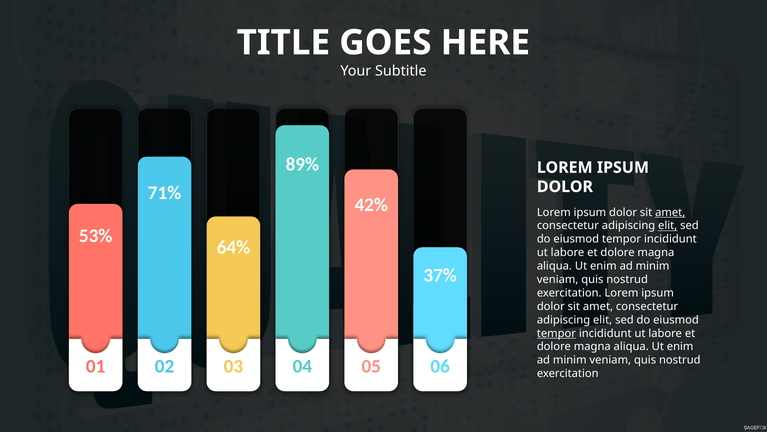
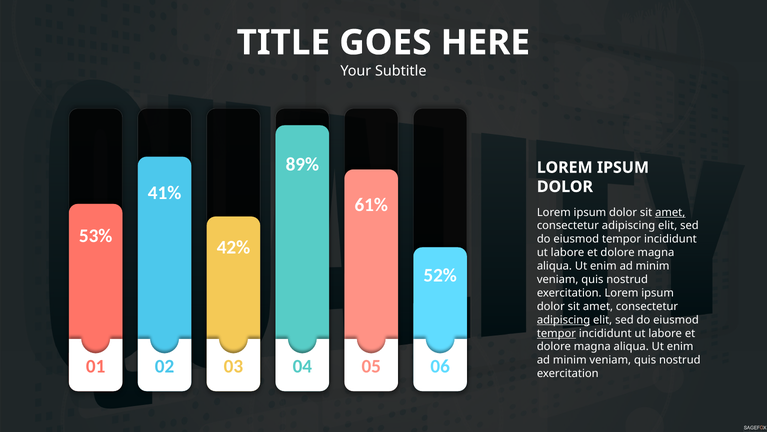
71%: 71% -> 41% (165, 193)
42%: 42% -> 61% (371, 204)
elit underline: present -> none (668, 225)
64%: 64% -> 42% (233, 247)
37%: 37% -> 52% (440, 275)
adipiscing underline: none -> present (564, 319)
